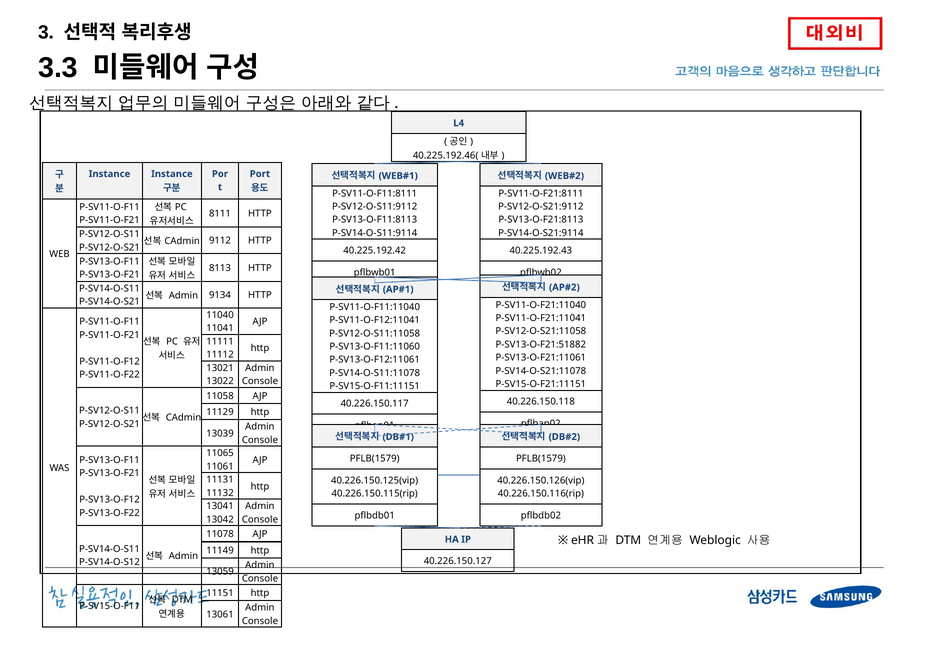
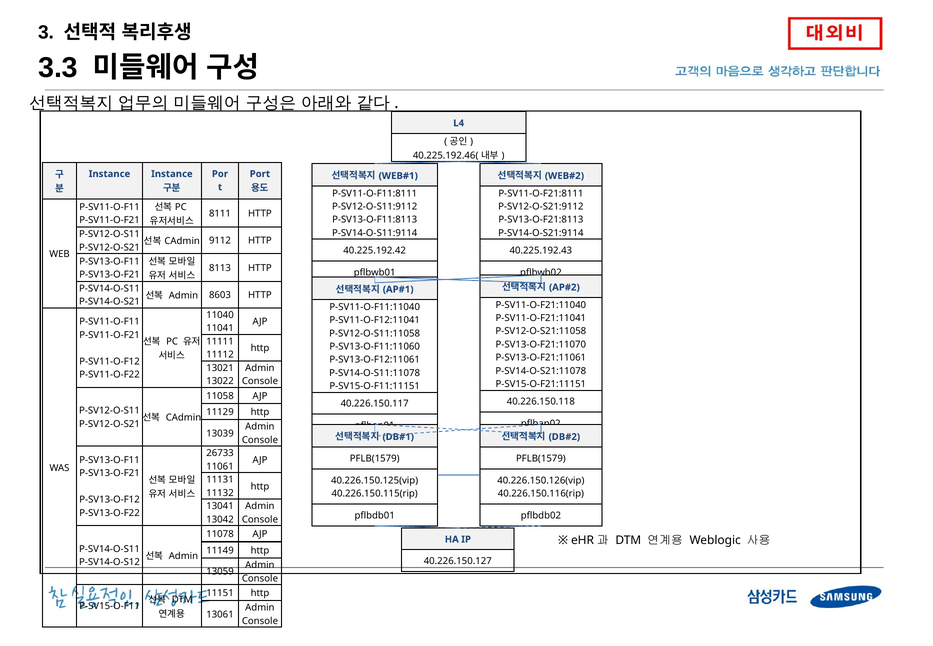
9134: 9134 -> 8603 (220, 295)
P-SV13-O-F21:51882: P-SV13-O-F21:51882 -> P-SV13-O-F21:11070 (541, 345)
11065: 11065 -> 26733 (220, 453)
